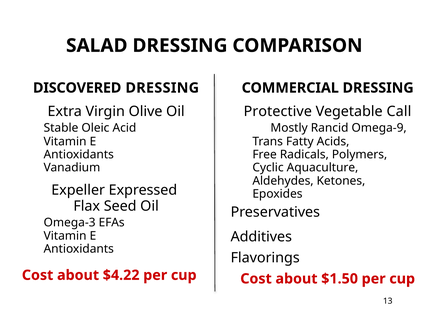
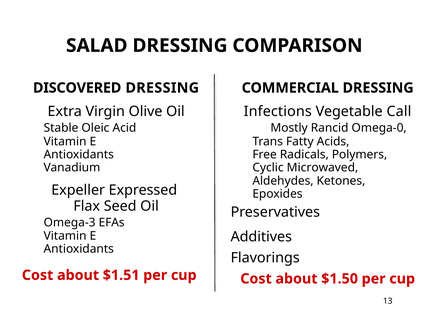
Protective: Protective -> Infections (278, 111)
Omega-9: Omega-9 -> Omega-0 (379, 128)
Aquaculture: Aquaculture -> Microwaved (322, 168)
$4.22: $4.22 -> $1.51 (121, 275)
